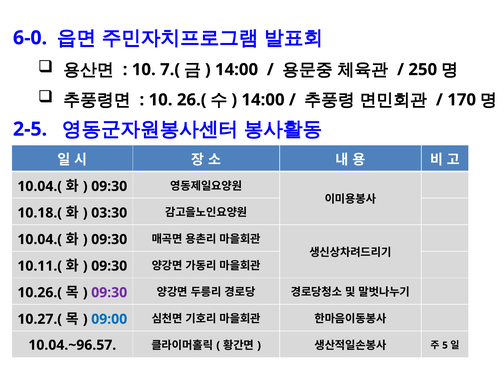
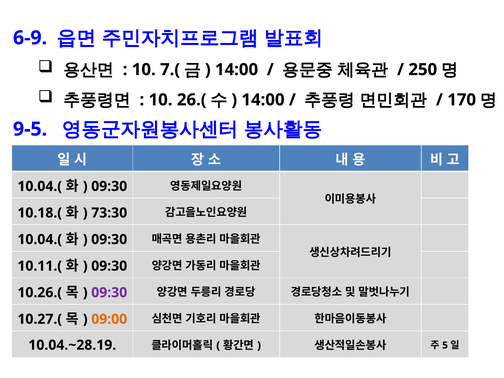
6-0: 6-0 -> 6-9 (30, 38)
2-5: 2-5 -> 9-5 (30, 129)
03:30: 03:30 -> 73:30 (109, 213)
09:00 colour: blue -> orange (109, 319)
10.04.~96.57: 10.04.~96.57 -> 10.04.~28.19 (72, 345)
